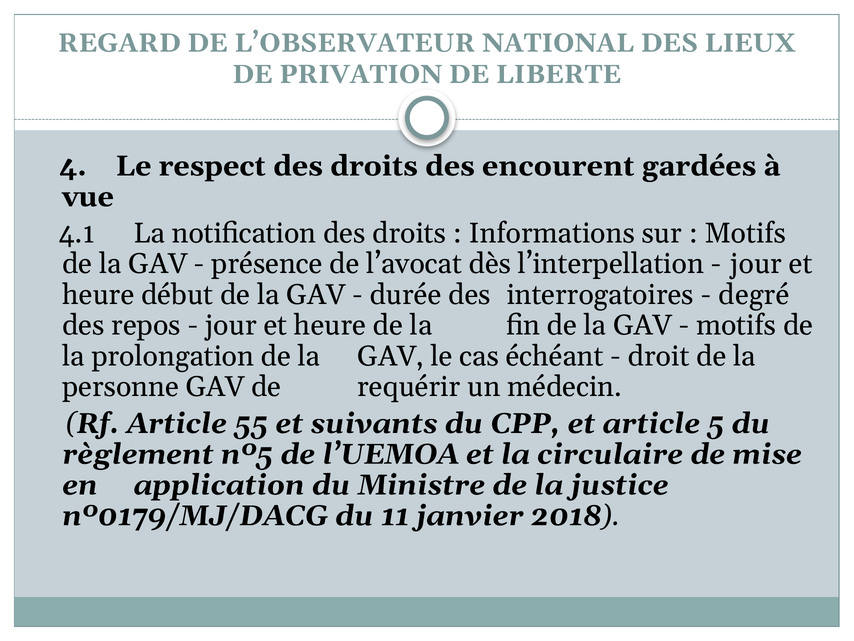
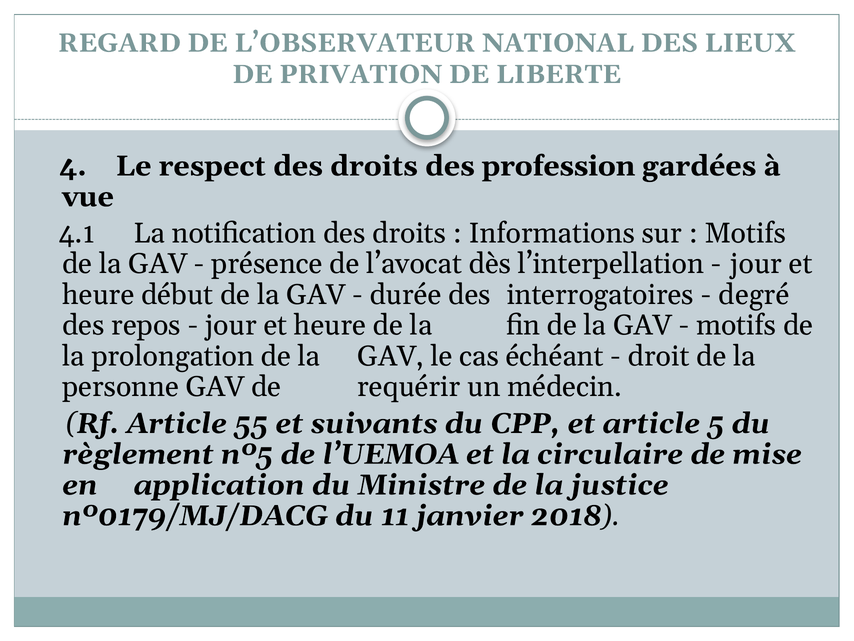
encourent: encourent -> profession (558, 166)
